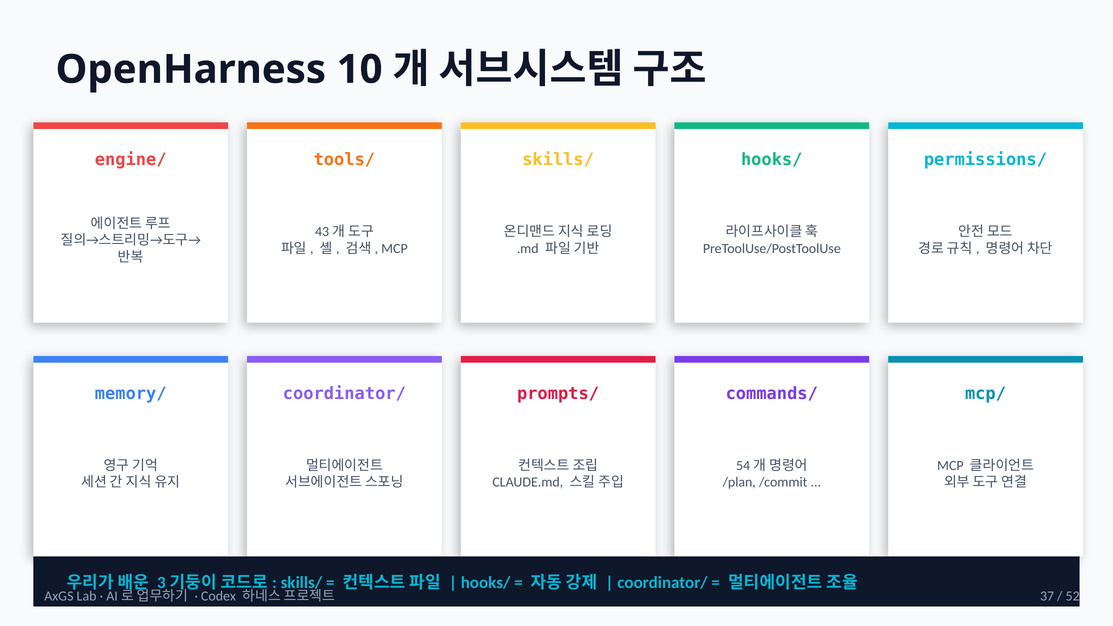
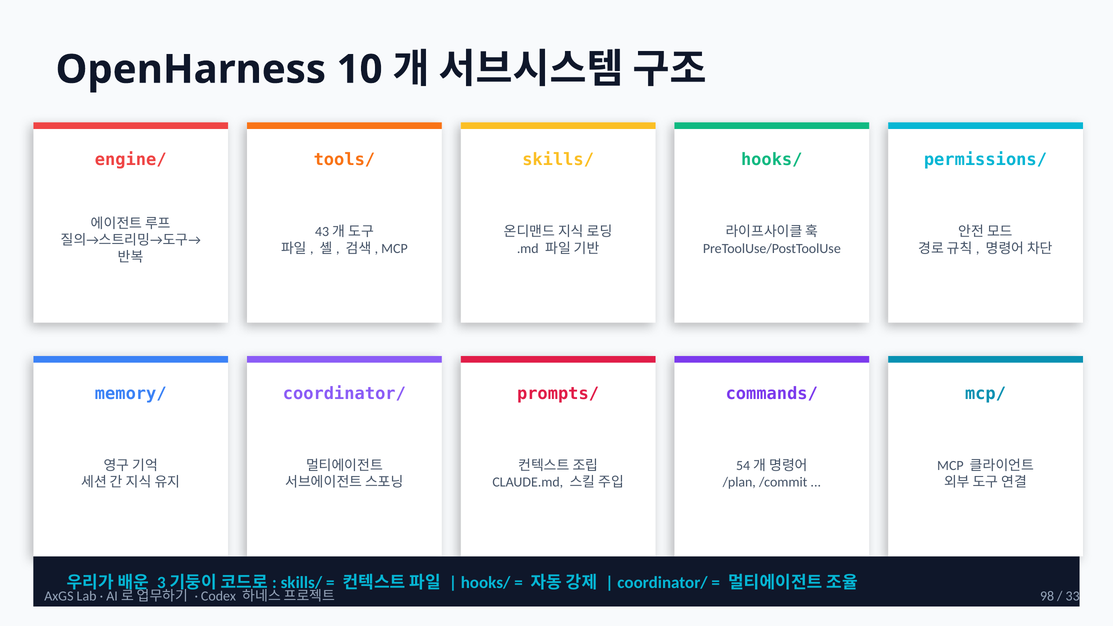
37: 37 -> 98 (1047, 596)
52: 52 -> 33 (1073, 596)
